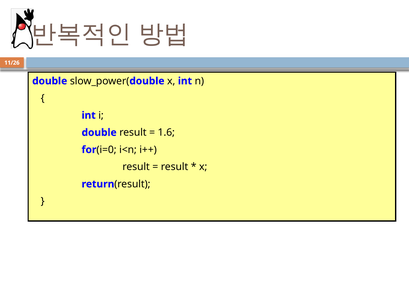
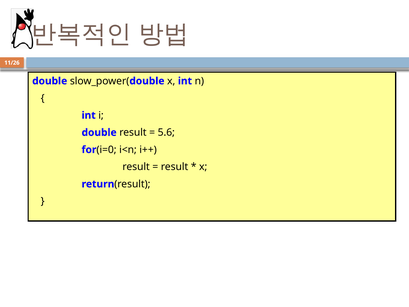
1.6: 1.6 -> 5.6 (166, 132)
